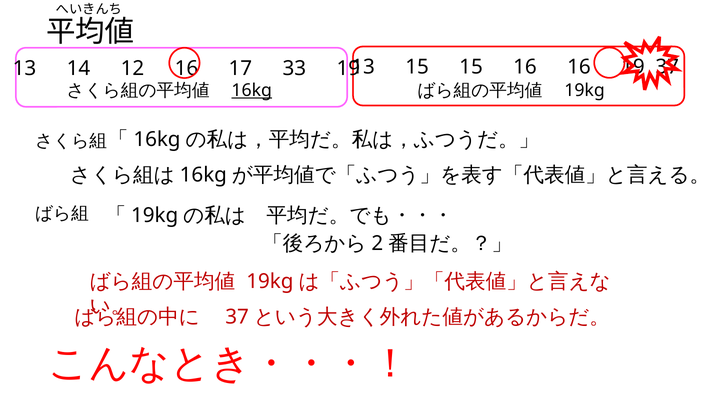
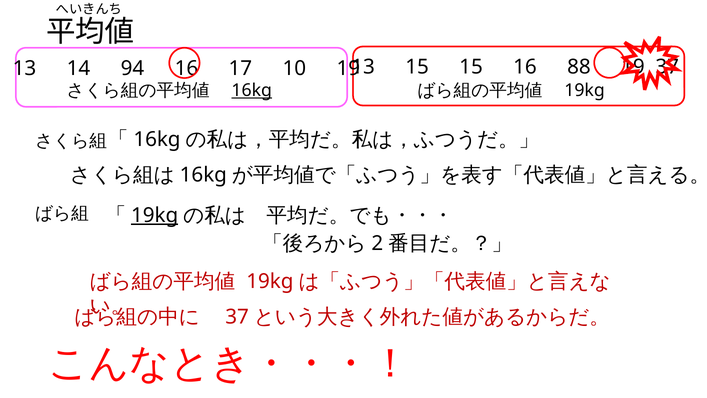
16 16: 16 -> 88 (579, 67)
12: 12 -> 94 (132, 68)
33: 33 -> 10 (294, 68)
19kg underline: none -> present (155, 215)
